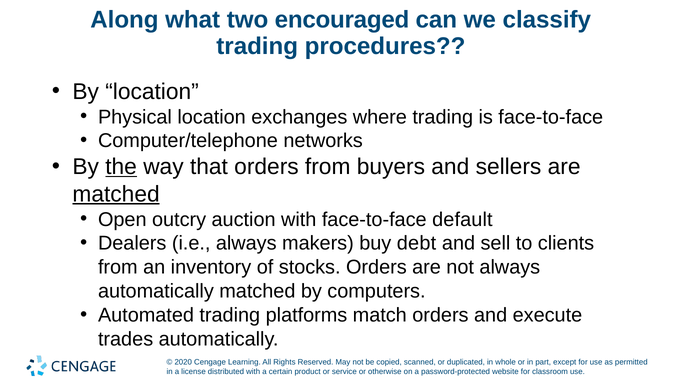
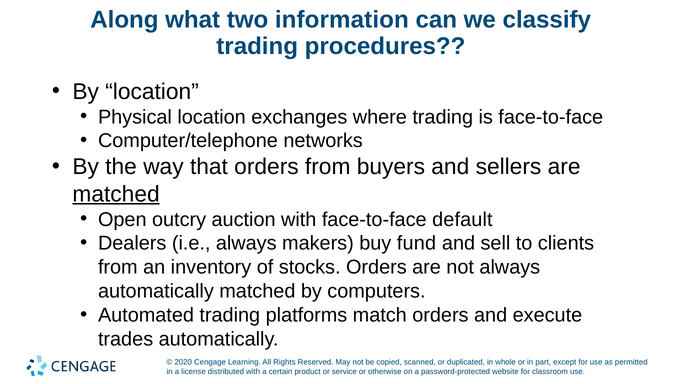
encouraged: encouraged -> information (342, 20)
the underline: present -> none (121, 167)
debt: debt -> fund (417, 243)
